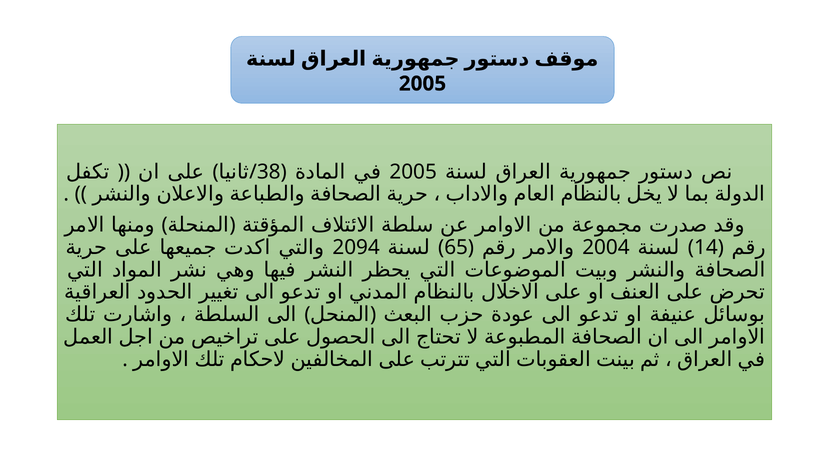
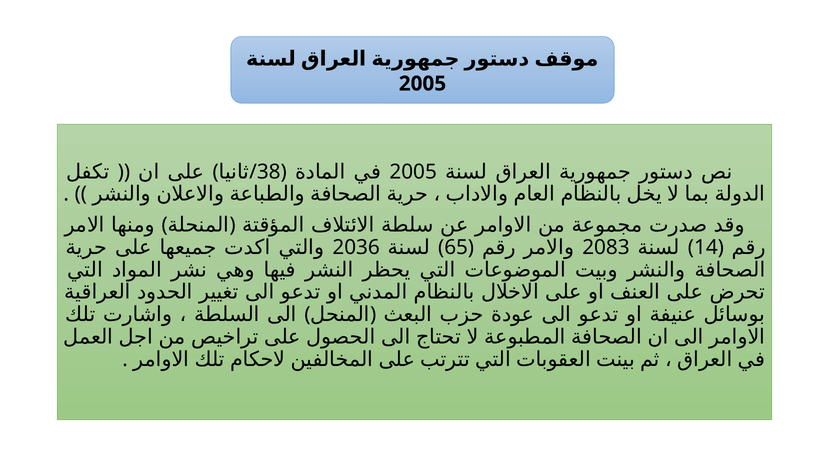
2094: 2094 -> 2036 (356, 248)
2004: 2004 -> 2083 (606, 248)
